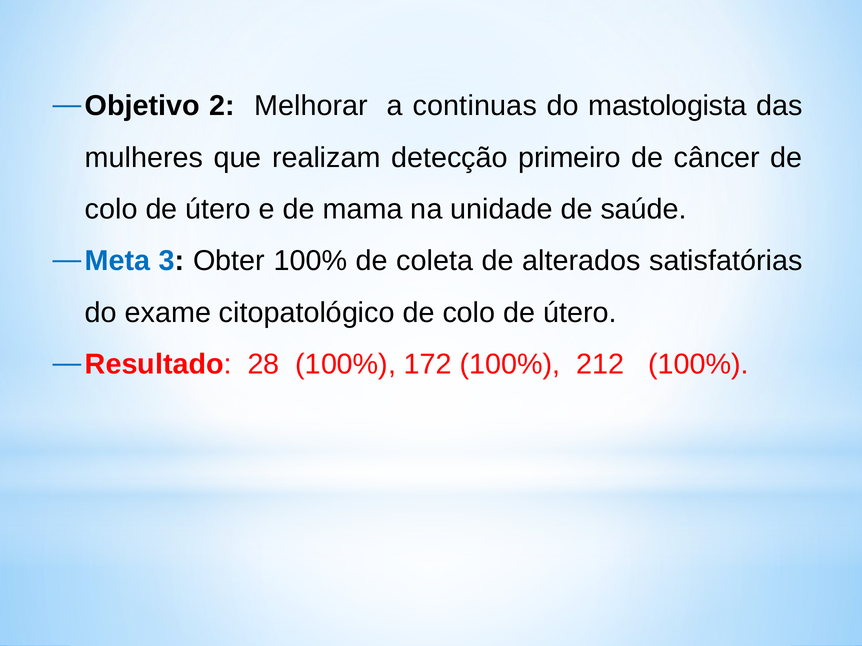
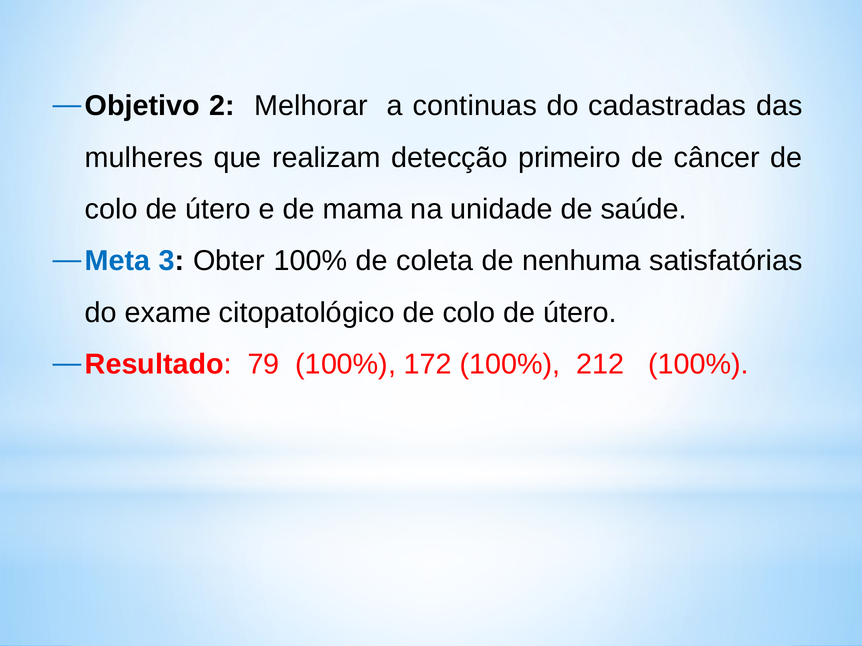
mastologista: mastologista -> cadastradas (667, 106)
alterados: alterados -> nenhuma (582, 261)
28: 28 -> 79 (263, 365)
